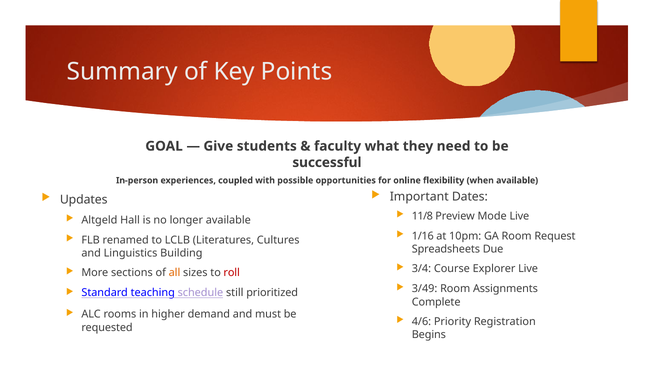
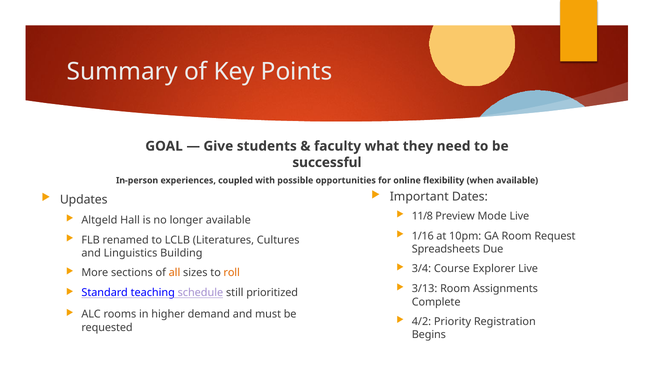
roll colour: red -> orange (232, 273)
3/49: 3/49 -> 3/13 (425, 289)
4/6: 4/6 -> 4/2 (421, 322)
